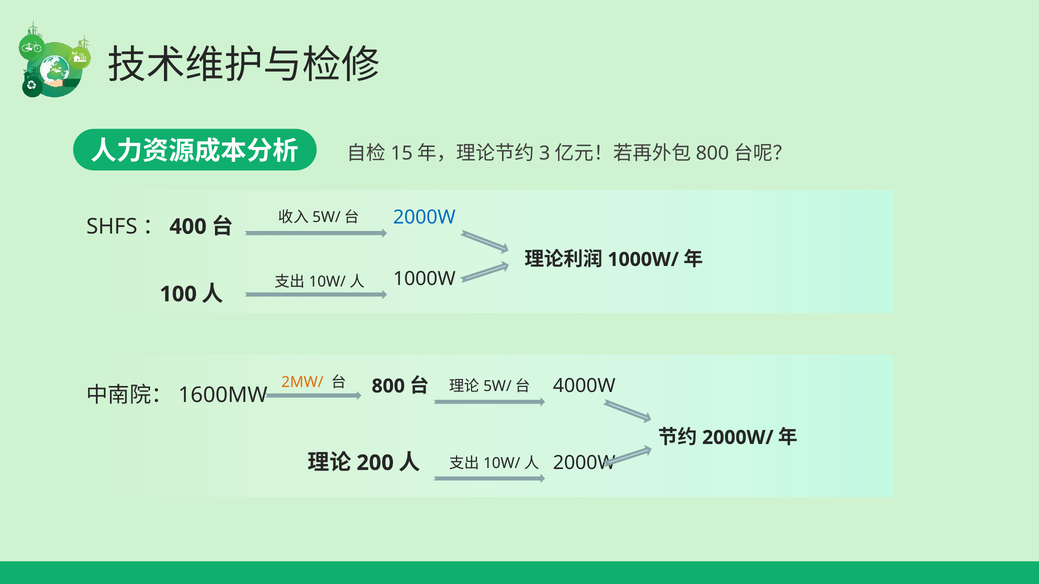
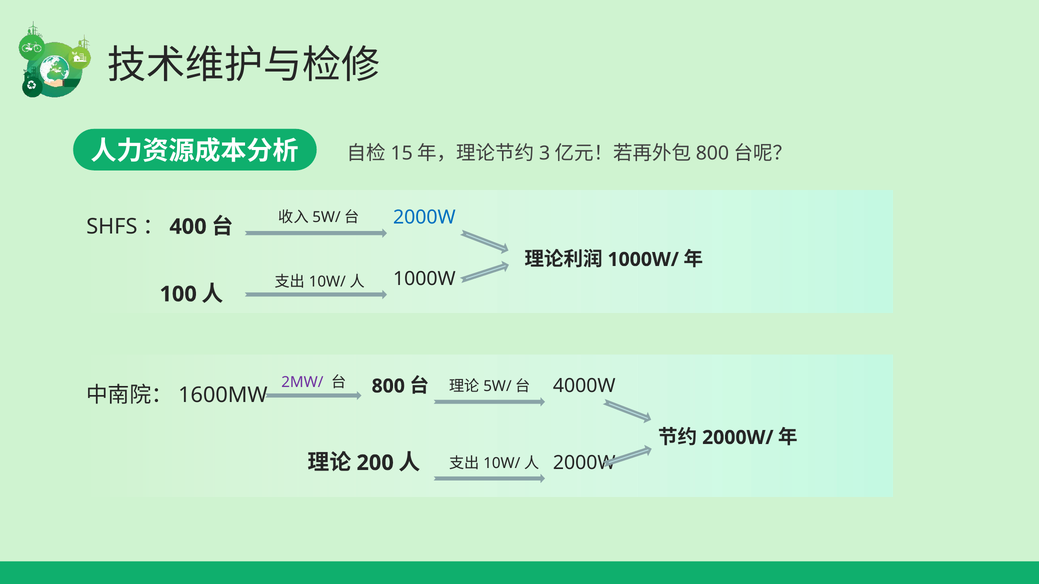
2MW/ colour: orange -> purple (302, 382)
